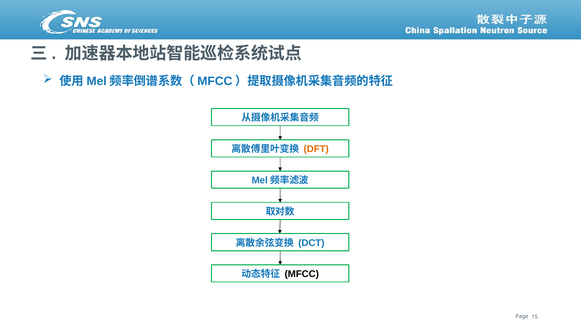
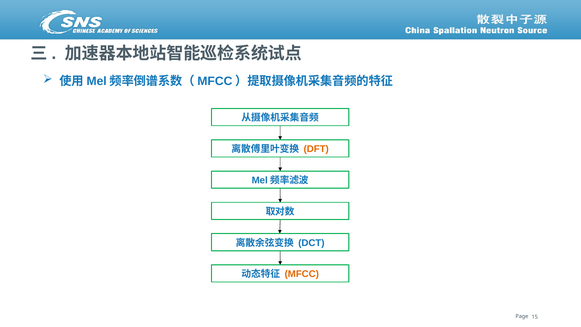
MFCC colour: black -> orange (302, 274)
